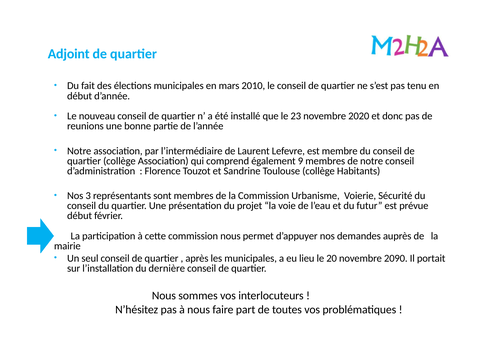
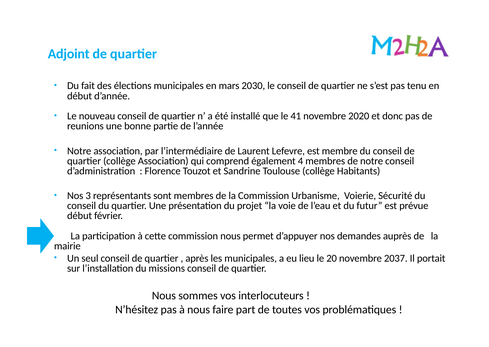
2010: 2010 -> 2030 (253, 86)
23: 23 -> 41 (296, 116)
9: 9 -> 4 (300, 161)
2090: 2090 -> 2037 (396, 258)
dernière: dernière -> missions (167, 268)
